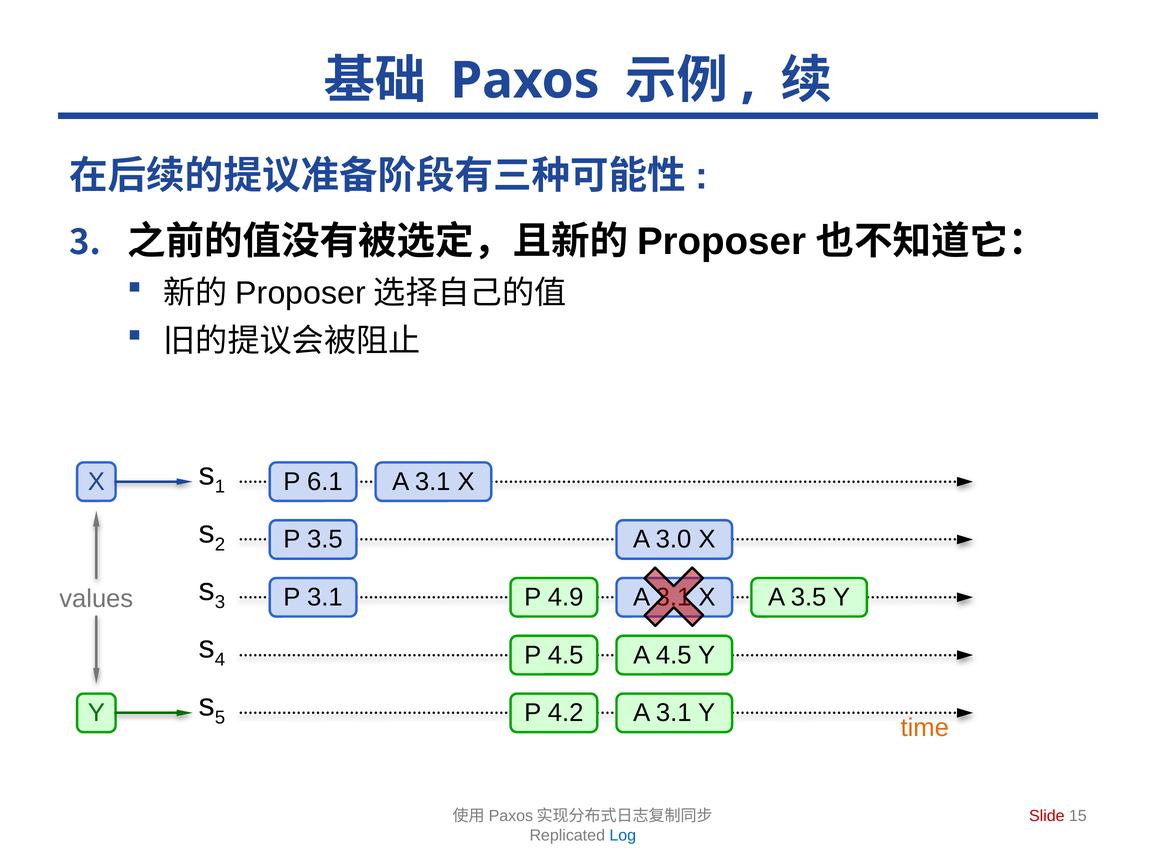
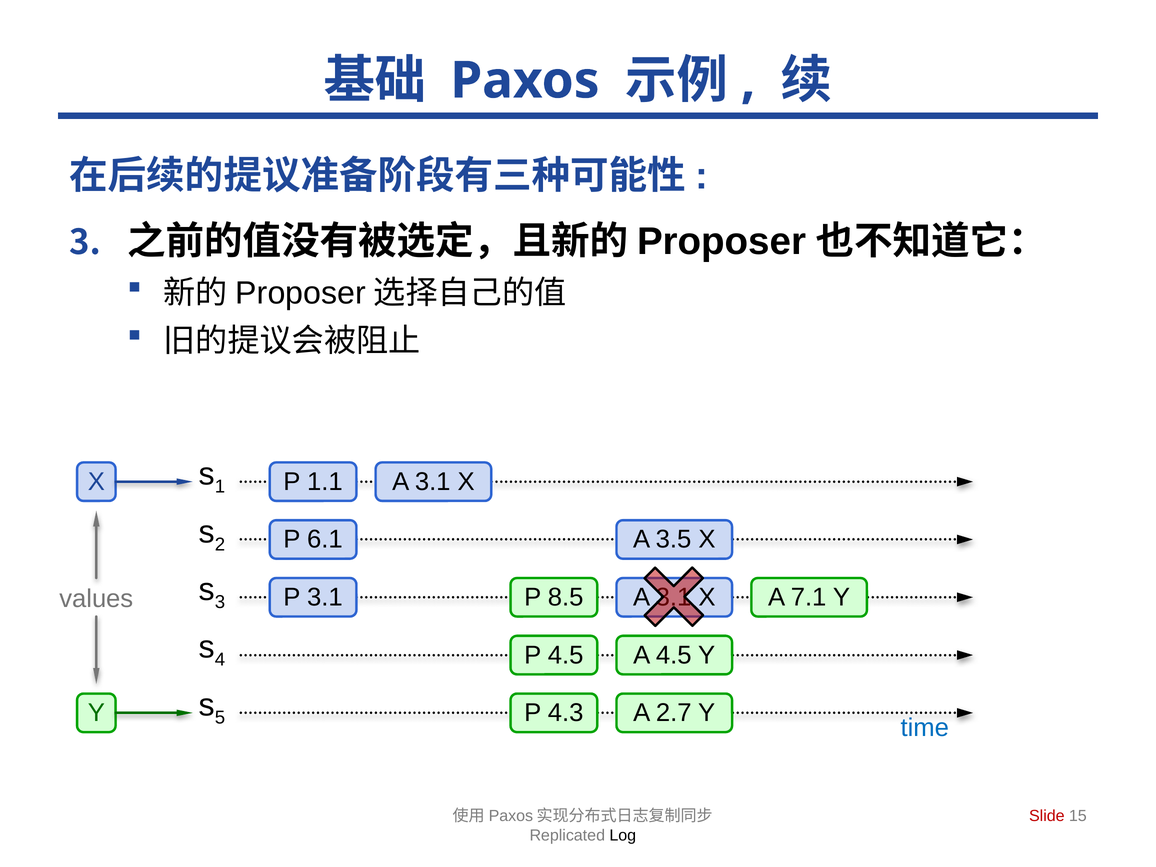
6.1: 6.1 -> 1.1 (325, 482)
P 3.5: 3.5 -> 6.1 (325, 539)
3.0: 3.0 -> 3.5 (674, 539)
4.9: 4.9 -> 8.5 (566, 597)
A 3.5: 3.5 -> 7.1 (809, 597)
4.2: 4.2 -> 4.3 (566, 713)
3.1: 3.1 -> 2.7 (674, 713)
time colour: orange -> blue (925, 728)
Log colour: blue -> black (623, 835)
